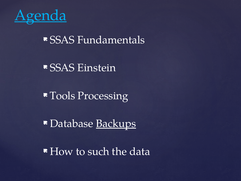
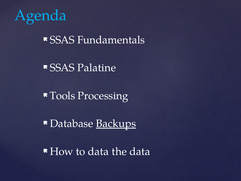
Agenda underline: present -> none (41, 15)
Einstein: Einstein -> Palatine (97, 68)
to such: such -> data (98, 151)
